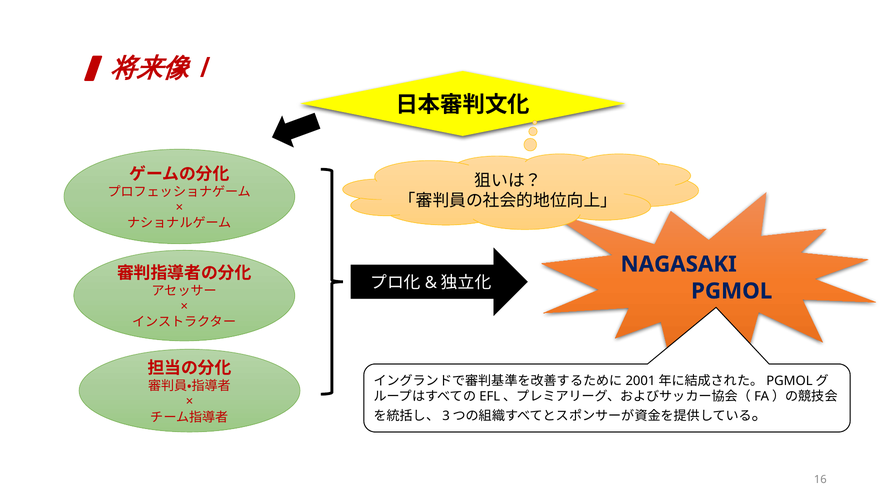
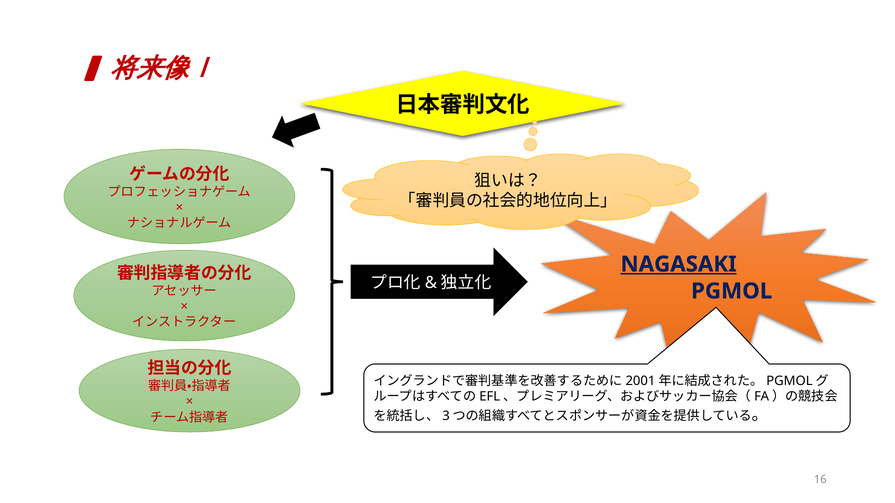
NAGASAKI underline: none -> present (679, 264)
